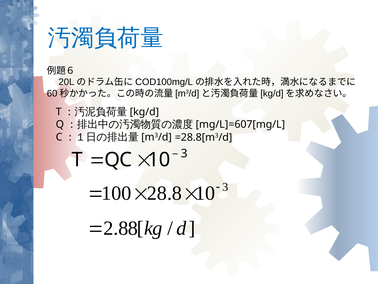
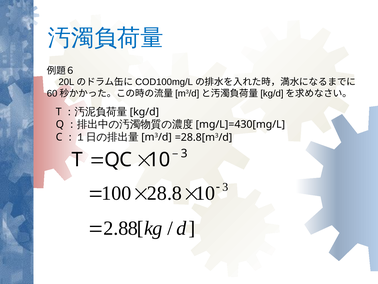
=607[mg/L: =607[mg/L -> =430[mg/L (257, 124)
